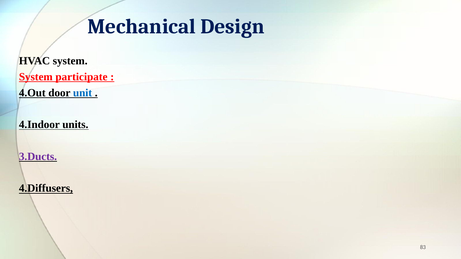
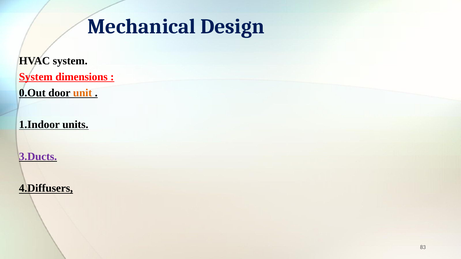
participate: participate -> dimensions (82, 77)
4.Out: 4.Out -> 0.Out (32, 93)
unit colour: blue -> orange (83, 93)
4.Indoor: 4.Indoor -> 1.Indoor (39, 125)
